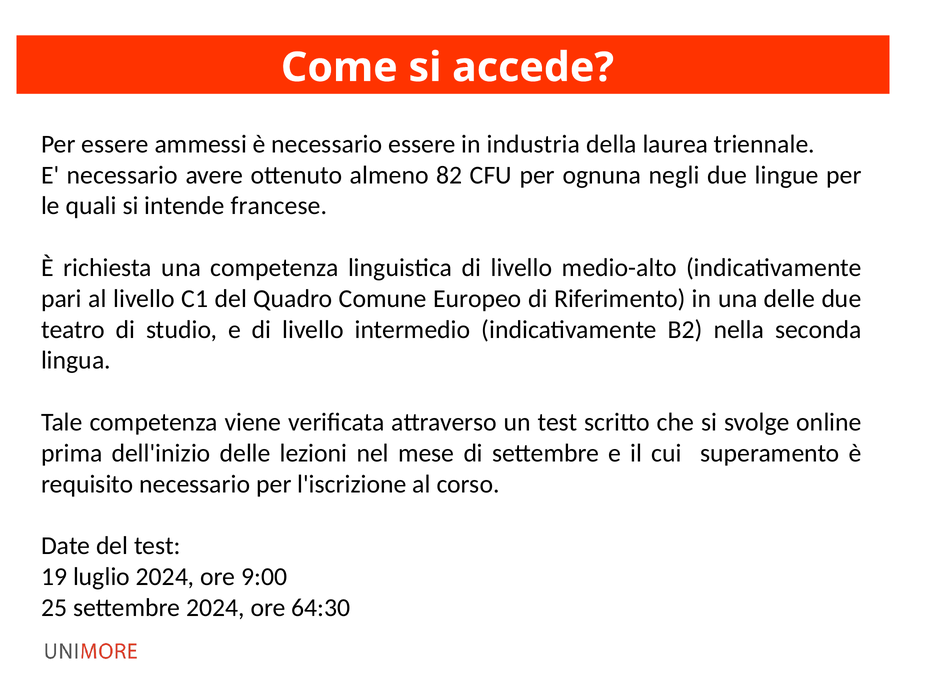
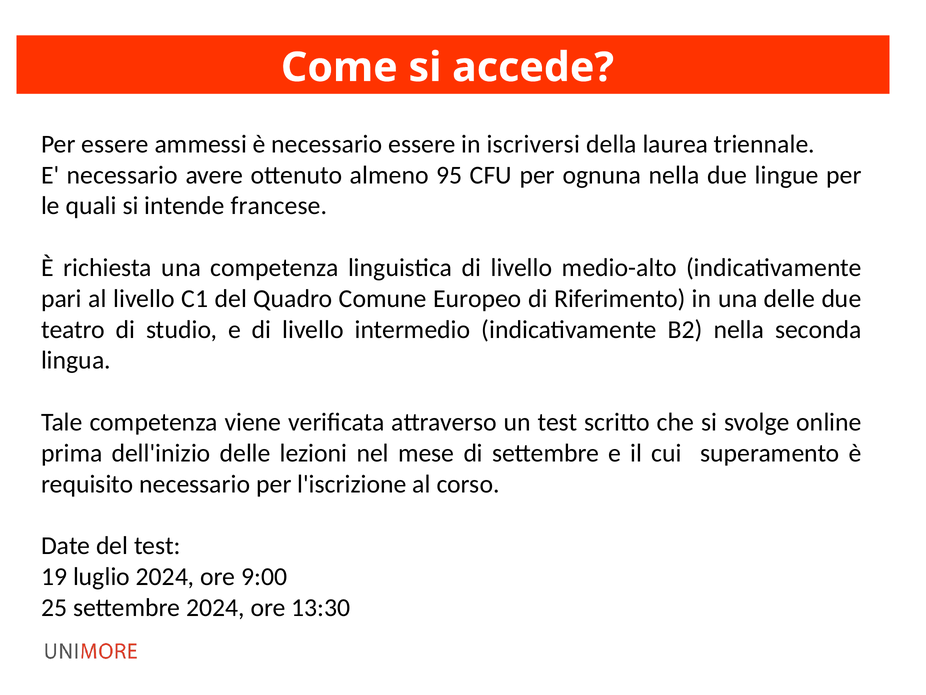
industria: industria -> iscriversi (533, 144)
82: 82 -> 95 (449, 175)
ognuna negli: negli -> nella (674, 175)
64:30: 64:30 -> 13:30 (321, 607)
